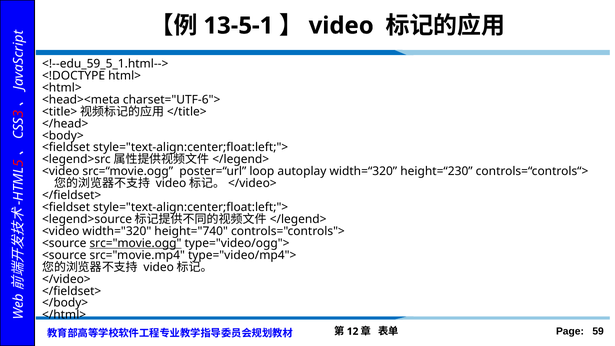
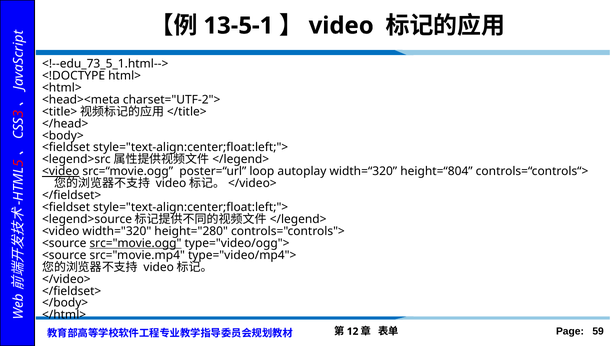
<!--edu_59_5_1.html-->: <!--edu_59_5_1.html--> -> <!--edu_73_5_1.html--> (105, 64)
charset="UTF-6">: charset="UTF-6"> -> charset="UTF-2"> (172, 100)
<video underline: none -> present (61, 171)
height=“230: height=“230 -> height=“804 (436, 171)
height="740: height="740 -> height="280 (191, 231)
